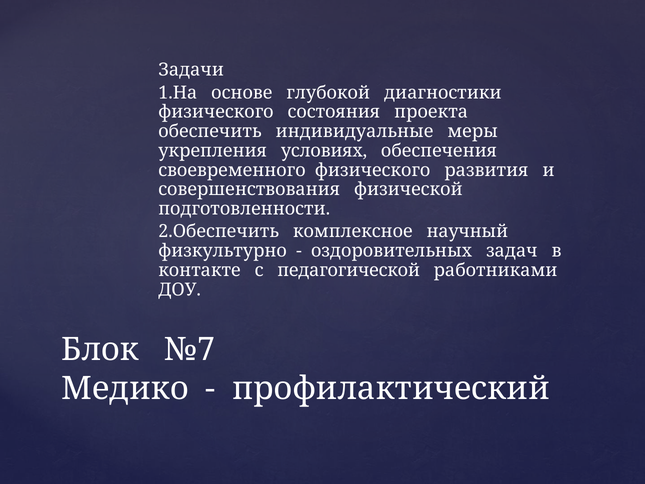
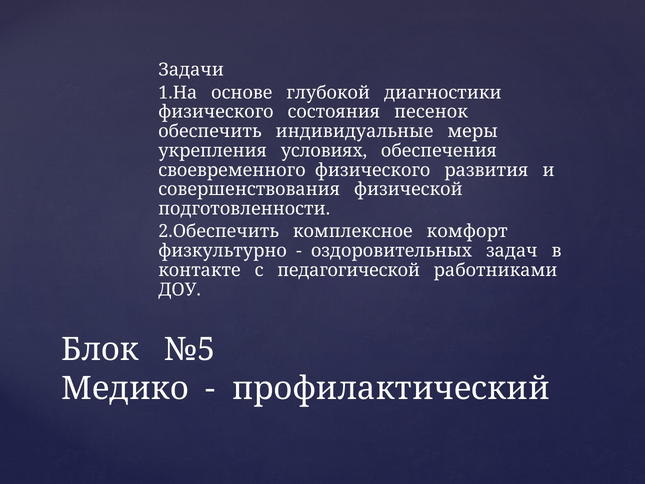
проекта: проекта -> песенок (431, 112)
научный: научный -> комфорт (467, 231)
№7: №7 -> №5 (190, 349)
